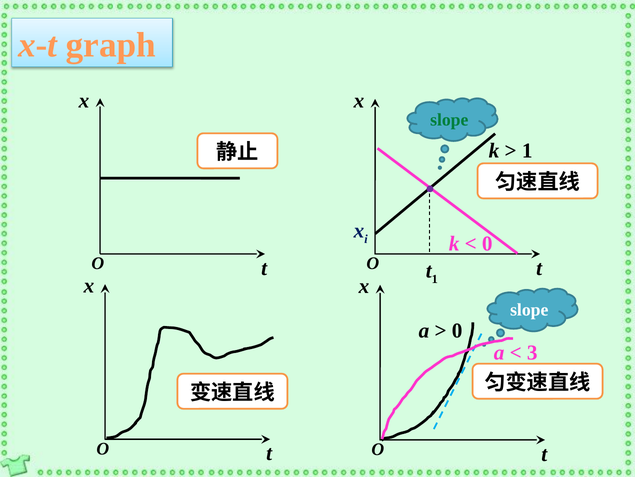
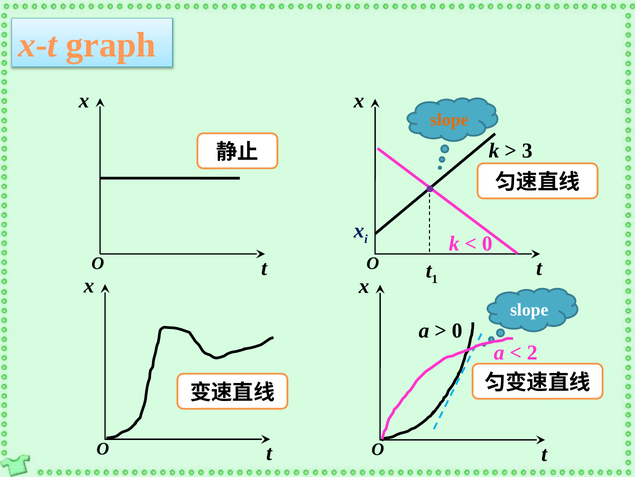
slope colour: green -> orange (449, 120)
1: 1 -> 3 (527, 150)
3: 3 -> 2 (532, 352)
